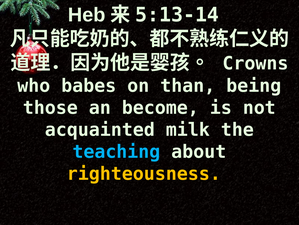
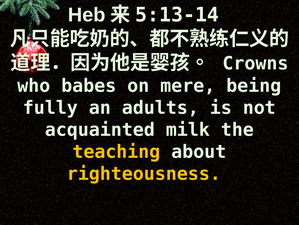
than: than -> mere (188, 85)
those: those -> fully (50, 107)
become: become -> adults (160, 107)
teaching colour: light blue -> yellow (116, 151)
